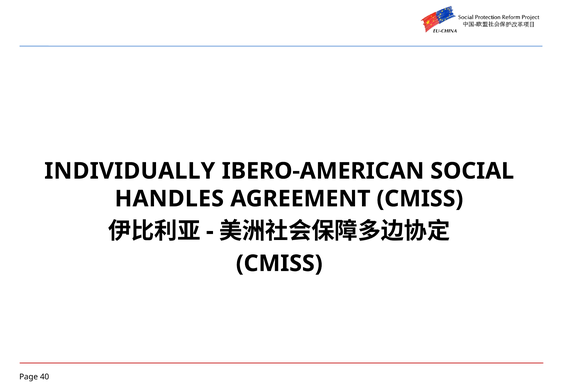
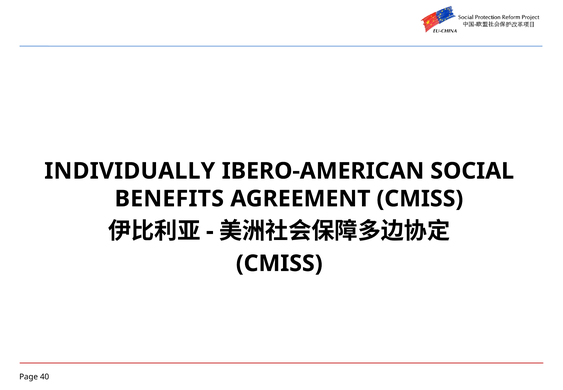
HANDLES: HANDLES -> BENEFITS (169, 199)
